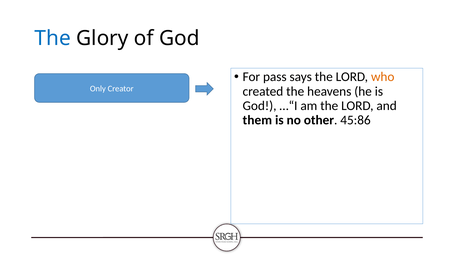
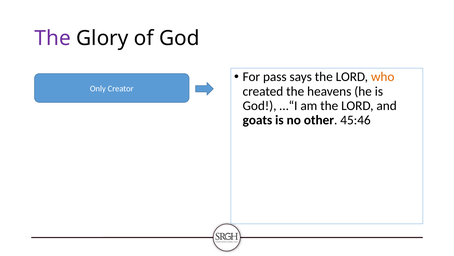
The colour: blue -> purple (53, 38)
them: them -> goats (257, 120)
45:86: 45:86 -> 45:46 (355, 120)
